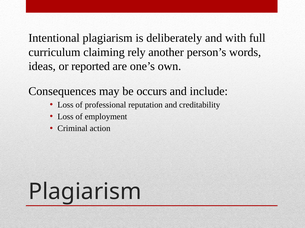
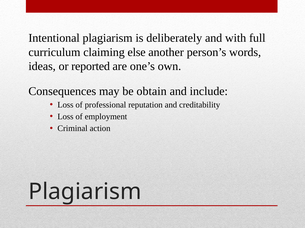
rely: rely -> else (137, 52)
occurs: occurs -> obtain (152, 91)
